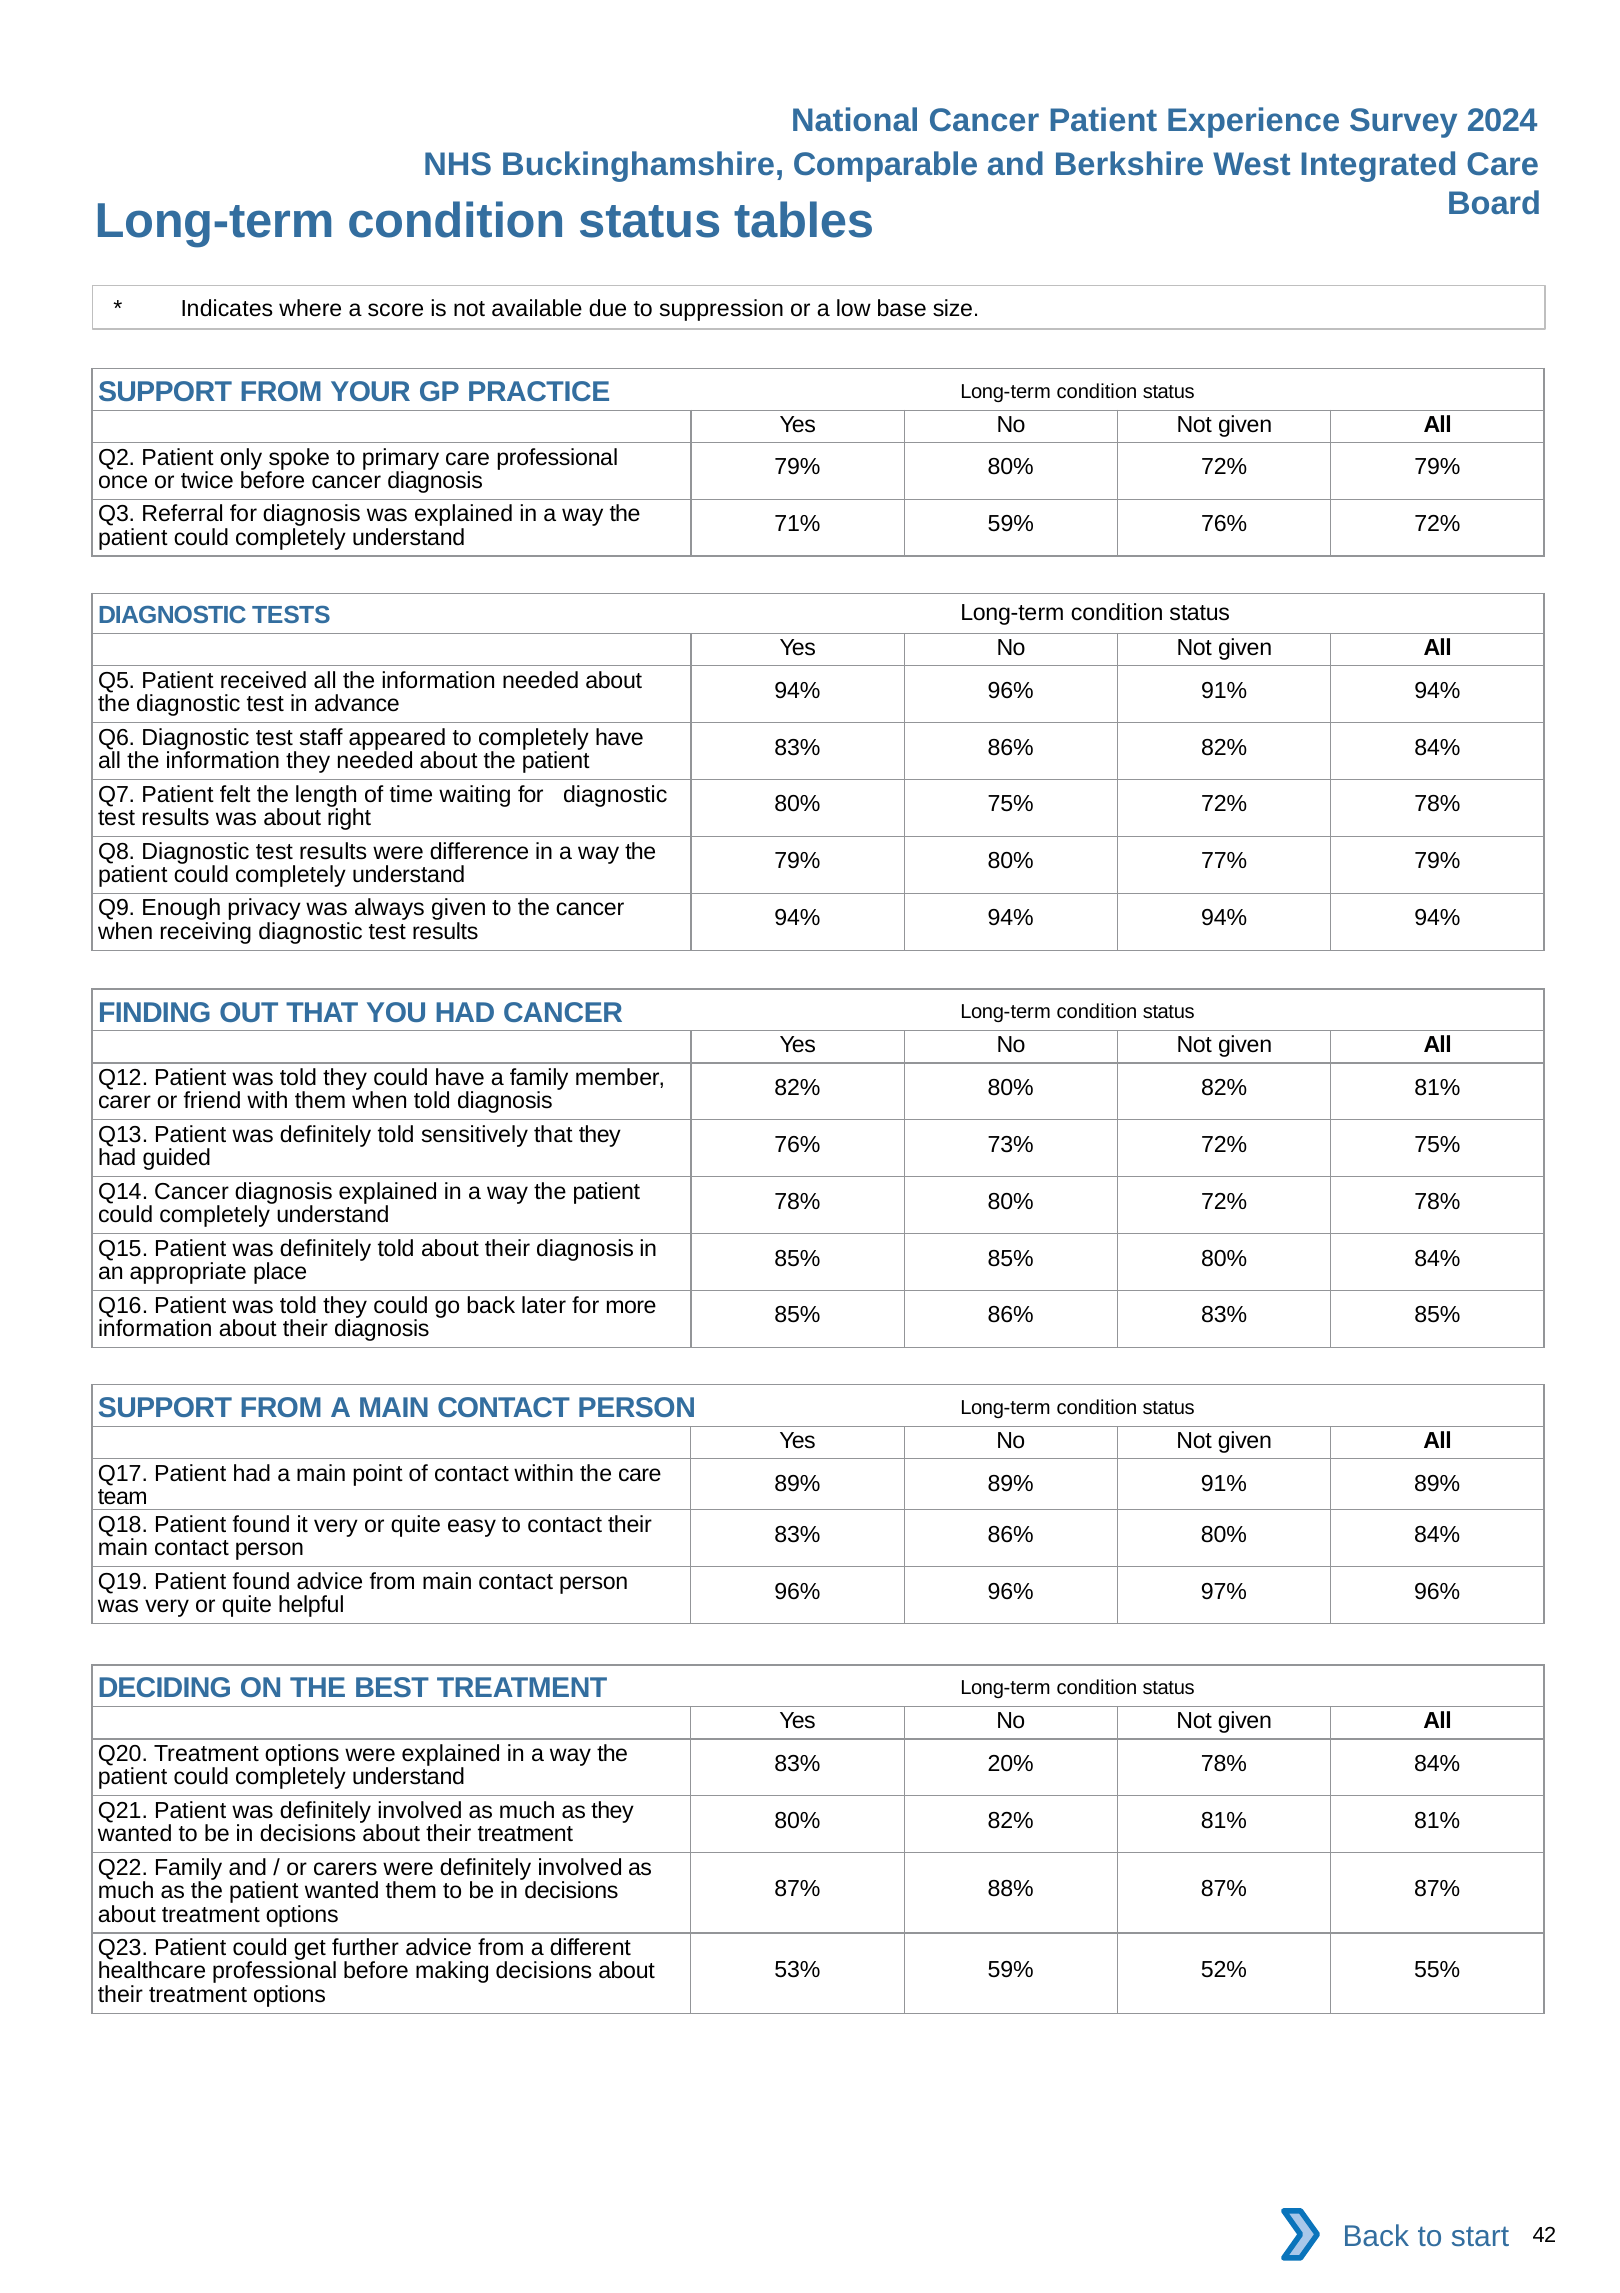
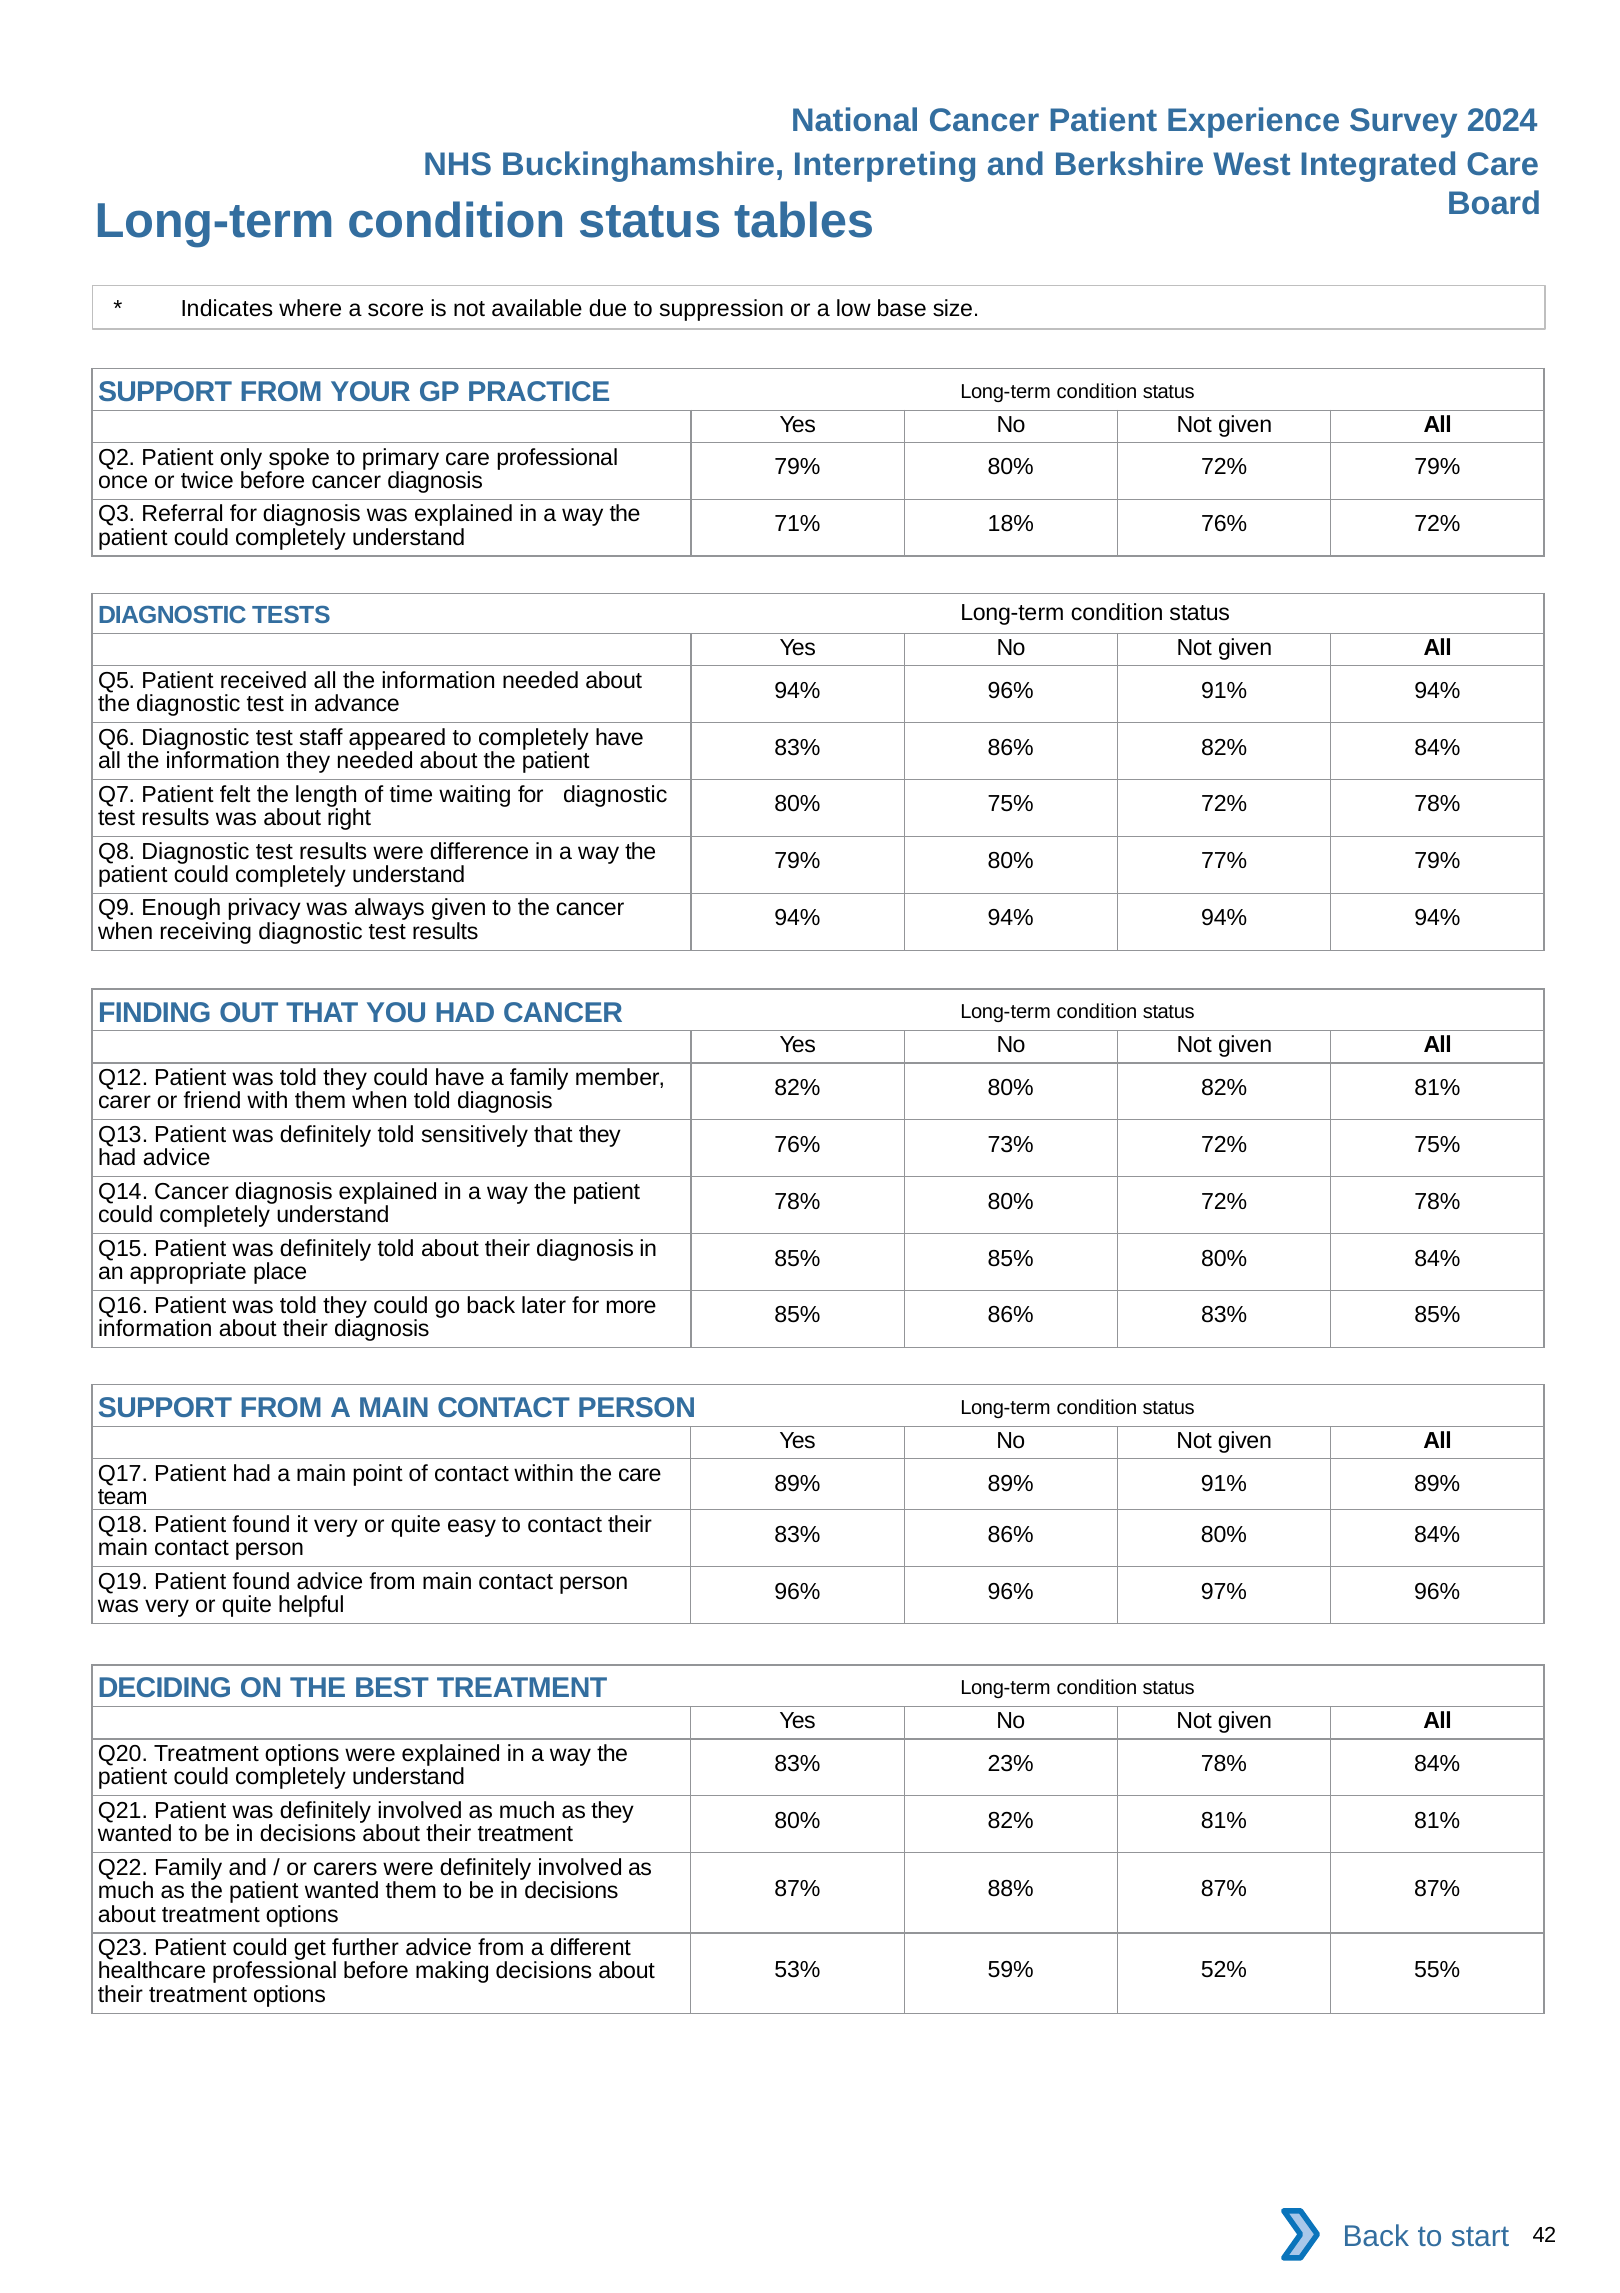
Comparable: Comparable -> Interpreting (885, 165)
71% 59%: 59% -> 18% (1011, 524)
had guided: guided -> advice (177, 1158)
20%: 20% -> 23% (1011, 1763)
